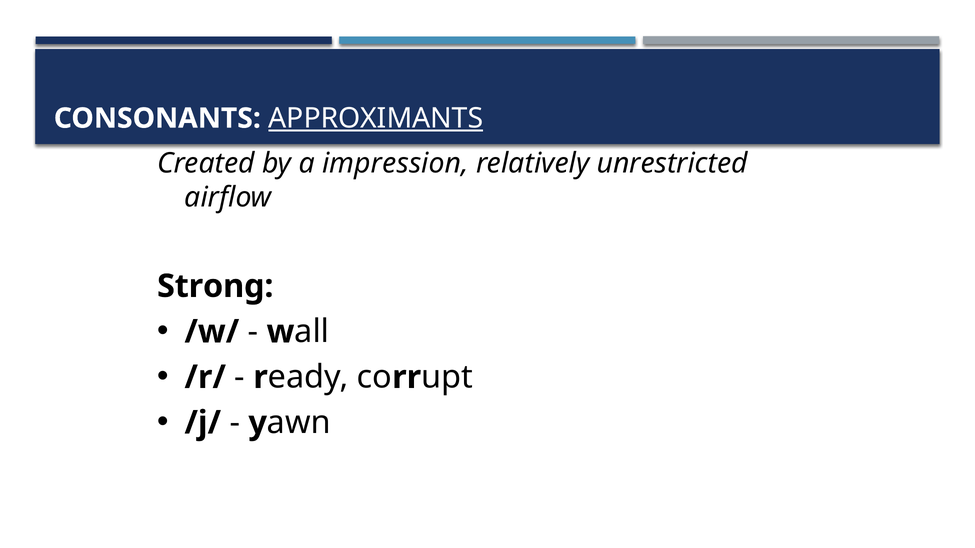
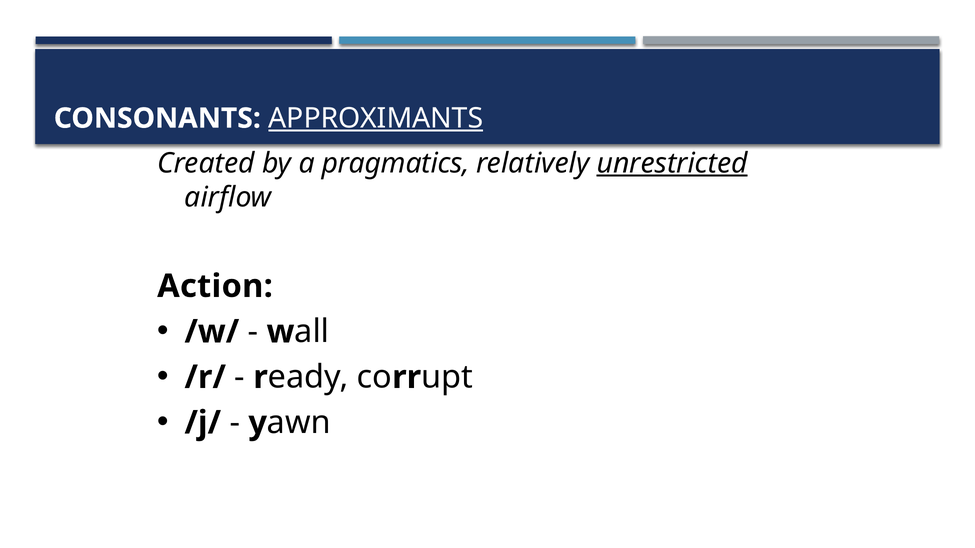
impression: impression -> pragmatics (396, 163)
unrestricted underline: none -> present (672, 163)
Strong: Strong -> Action (215, 286)
